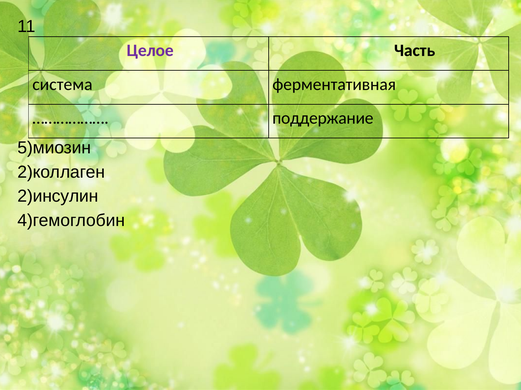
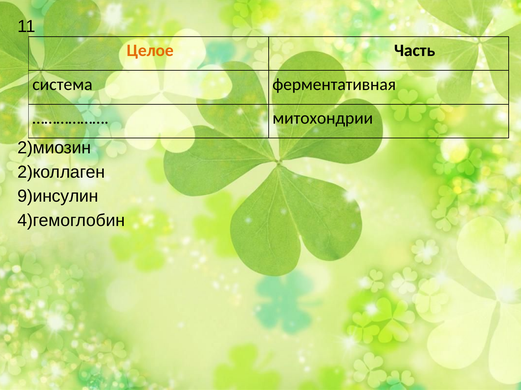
Целое colour: purple -> orange (150, 51)
поддержание: поддержание -> митохондрии (323, 118)
5)миозин: 5)миозин -> 2)миозин (54, 148)
2)инсулин: 2)инсулин -> 9)инсулин (58, 197)
